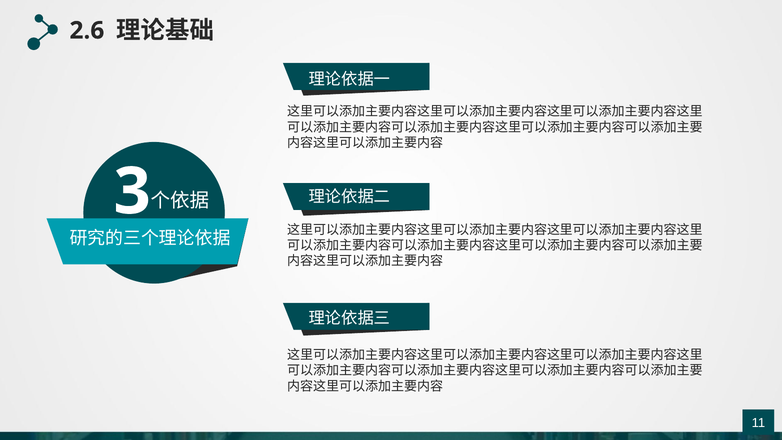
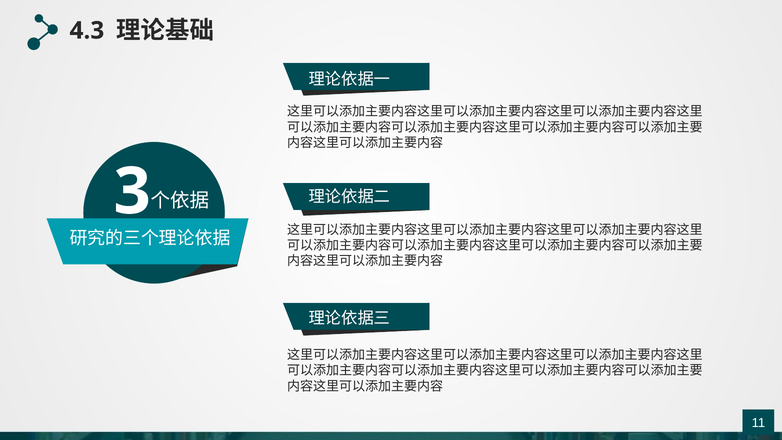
2.6: 2.6 -> 4.3 (87, 31)
